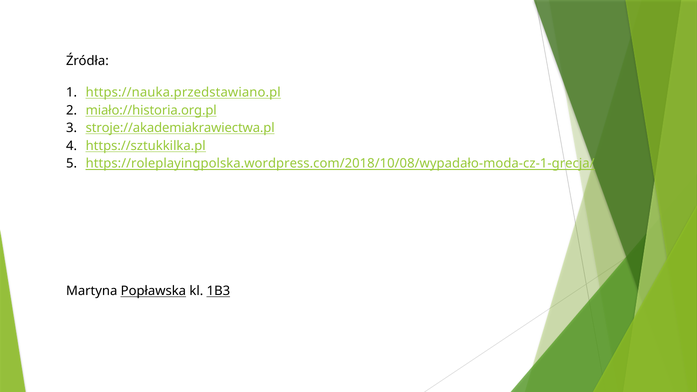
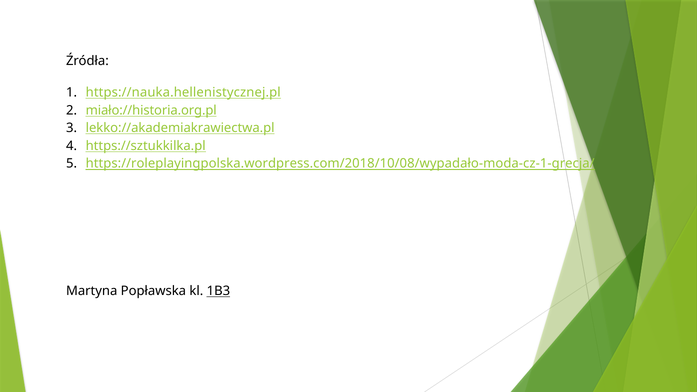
https://nauka.przedstawiano.pl: https://nauka.przedstawiano.pl -> https://nauka.hellenistycznej.pl (183, 92)
stroje://akademiakrawiectwa.pl: stroje://akademiakrawiectwa.pl -> lekko://akademiakrawiectwa.pl (180, 128)
Popławska underline: present -> none (153, 291)
